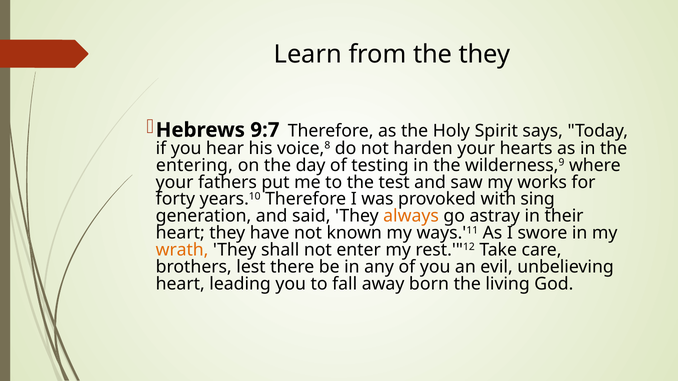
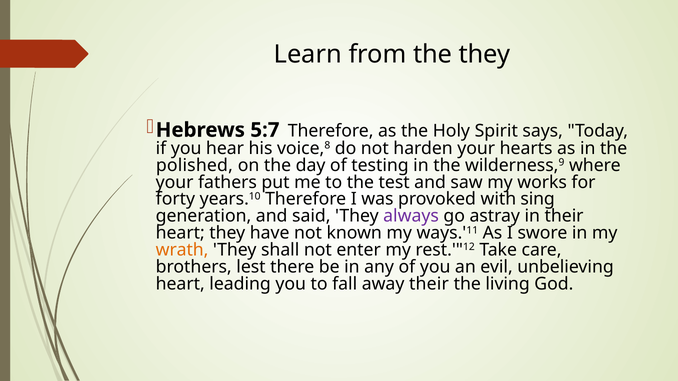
9:7: 9:7 -> 5:7 (265, 130)
entering: entering -> polished (194, 165)
always colour: orange -> purple (411, 216)
away born: born -> their (429, 284)
